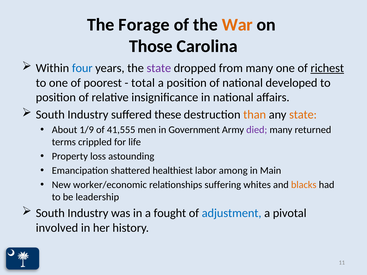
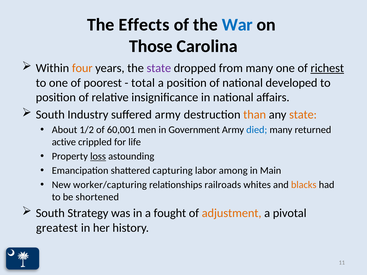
Forage: Forage -> Effects (144, 25)
War colour: orange -> blue (237, 25)
four colour: blue -> orange (82, 68)
suffered these: these -> army (168, 115)
1/9: 1/9 -> 1/2 (87, 130)
41,555: 41,555 -> 60,001 (121, 130)
died colour: purple -> blue (257, 130)
terms: terms -> active (64, 142)
loss underline: none -> present (98, 156)
healthiest: healthiest -> capturing (173, 171)
worker/economic: worker/economic -> worker/capturing (110, 185)
suffering: suffering -> railroads (223, 185)
leadership: leadership -> shortened (97, 197)
Industry: Industry -> Strategy (88, 213)
adjustment colour: blue -> orange (232, 213)
involved: involved -> greatest (57, 228)
